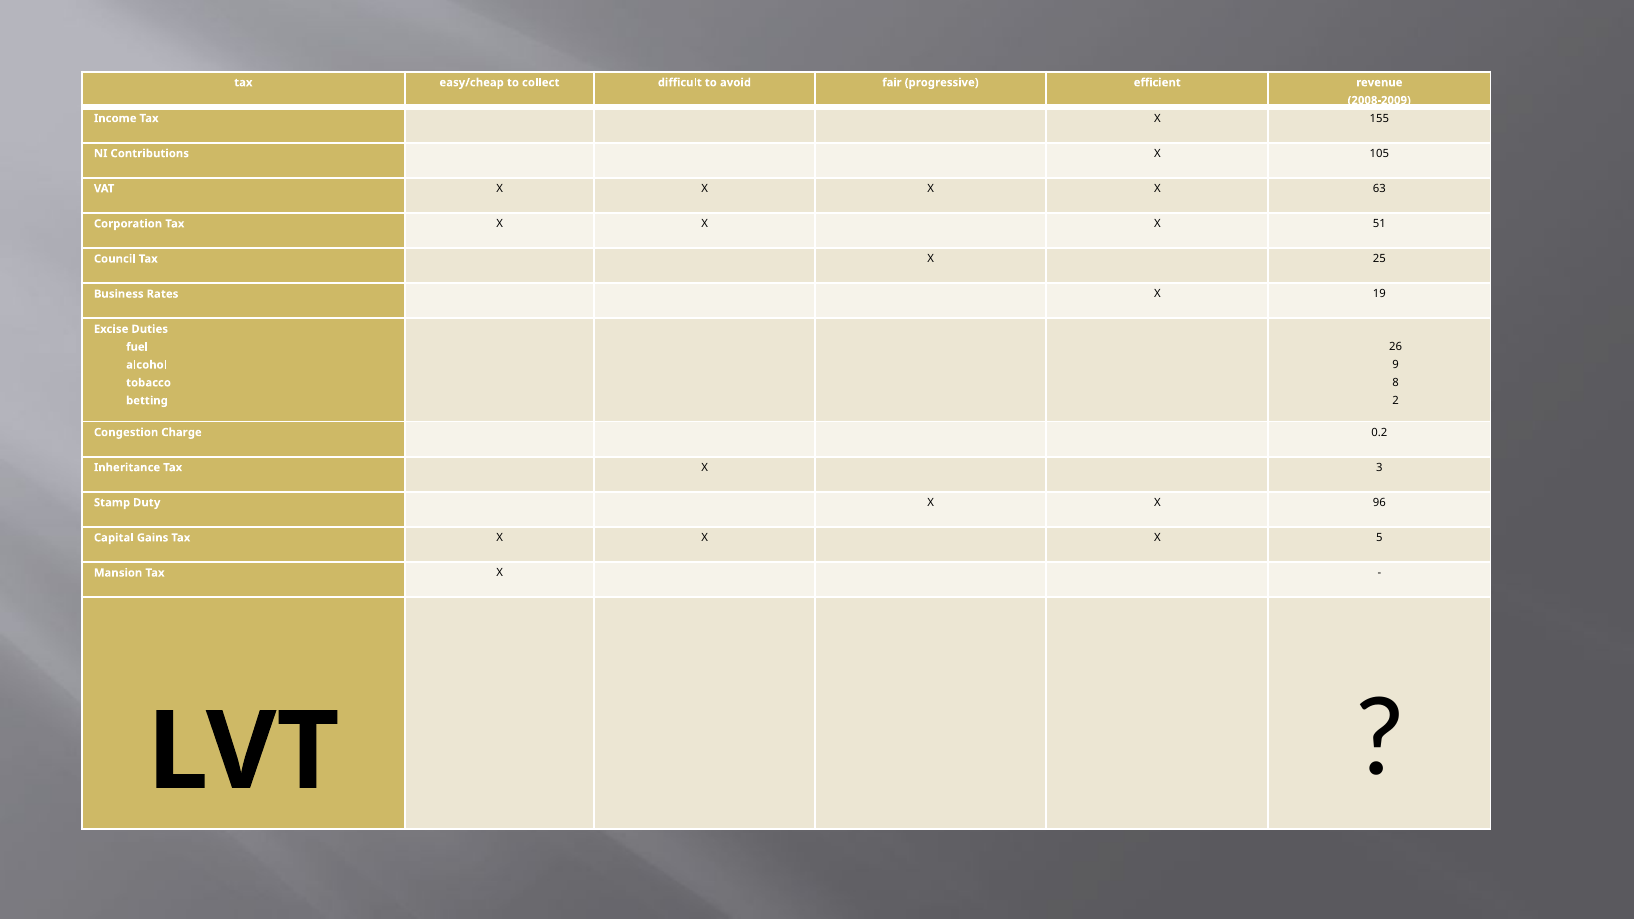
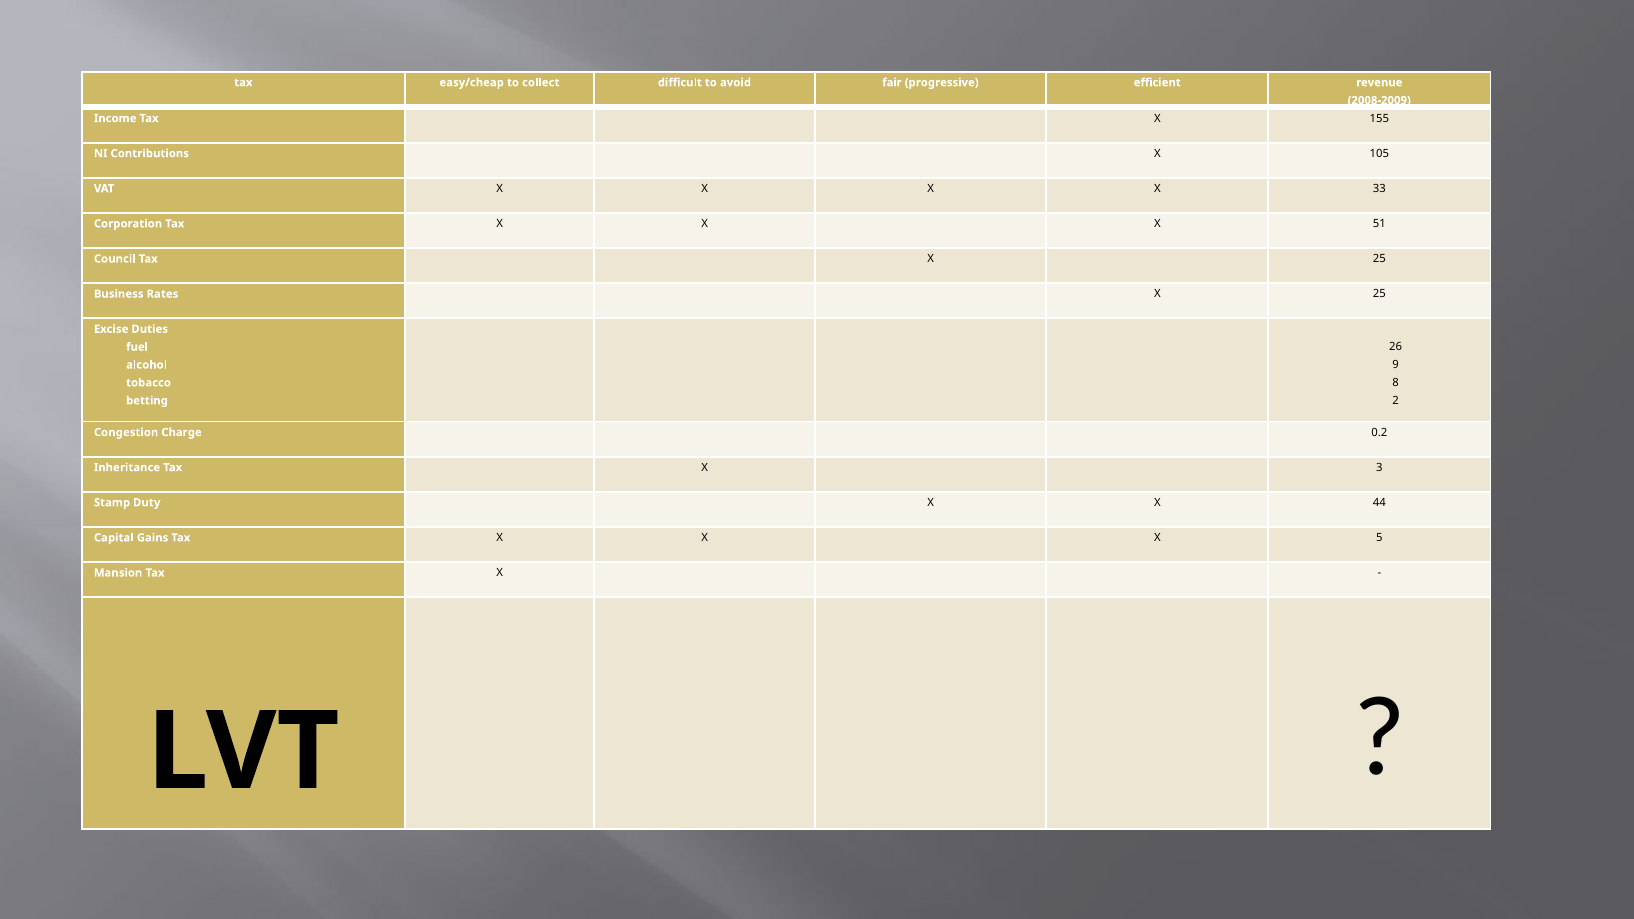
63: 63 -> 33 (1379, 189)
Rates X 19: 19 -> 25 (1379, 294)
96: 96 -> 44 (1379, 503)
